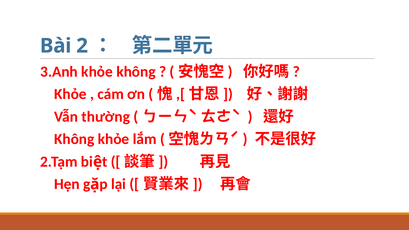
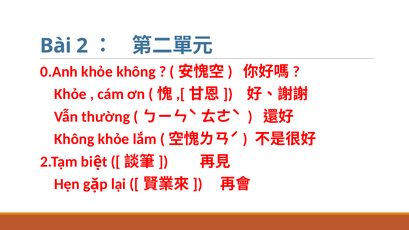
3.Anh: 3.Anh -> 0.Anh (59, 72)
